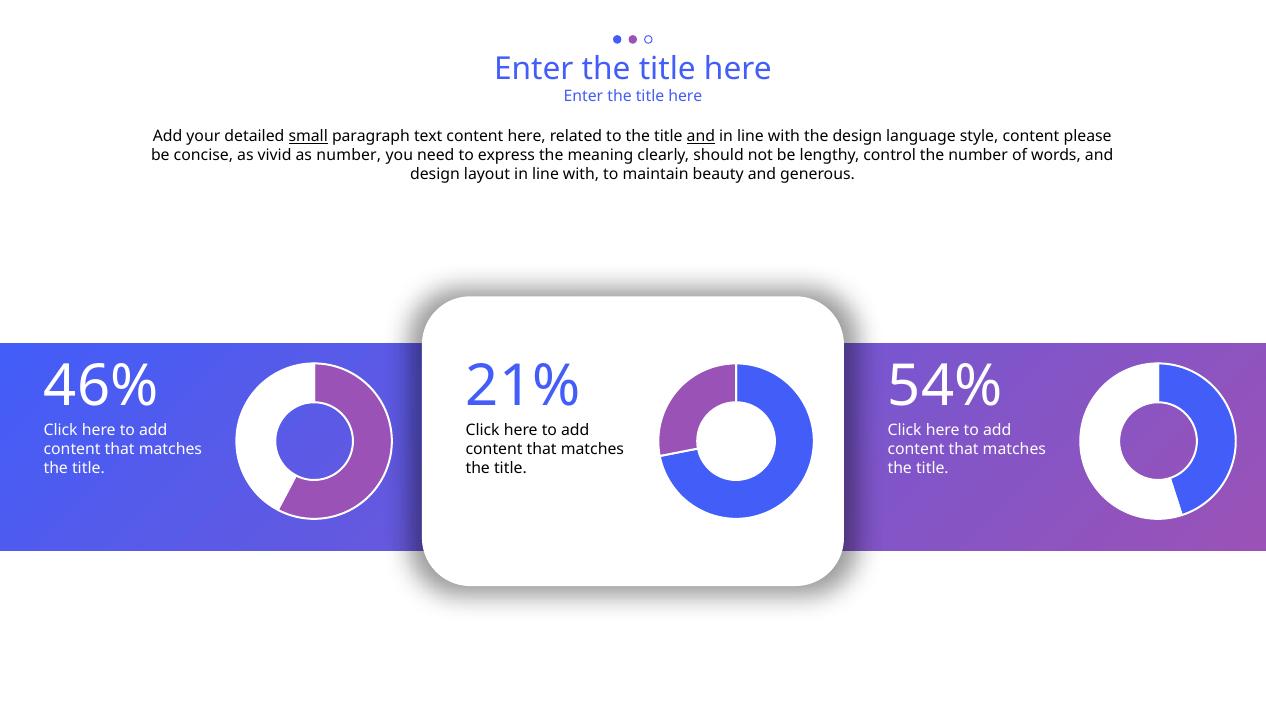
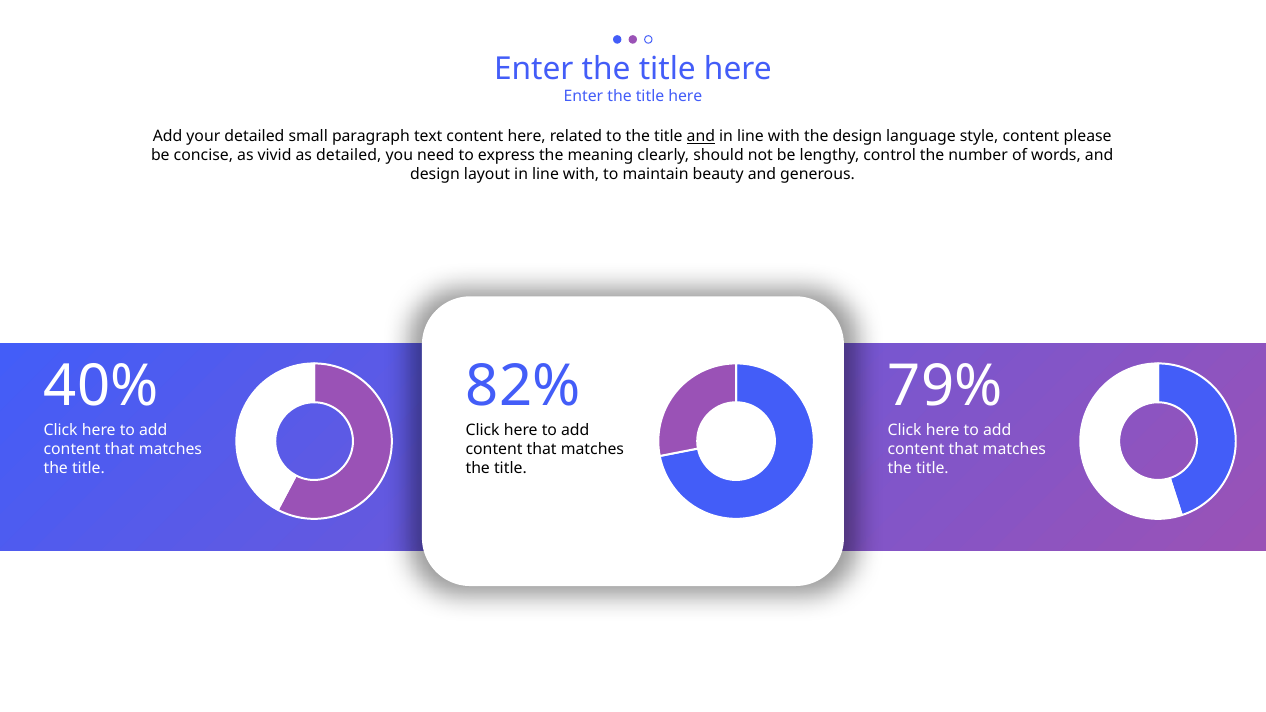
small underline: present -> none (308, 137)
as number: number -> detailed (349, 156)
46%: 46% -> 40% (101, 387)
21%: 21% -> 82% (523, 387)
54%: 54% -> 79% (945, 387)
